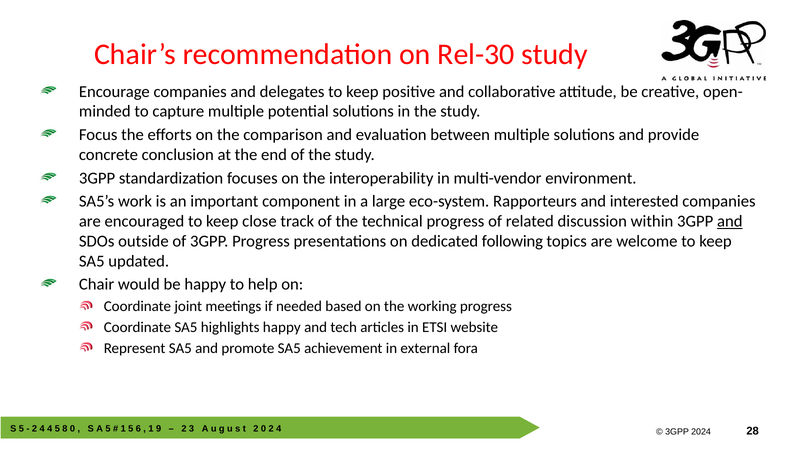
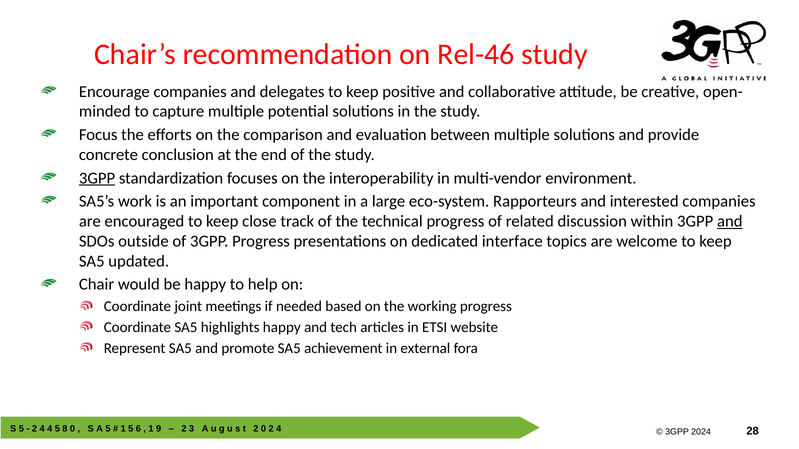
Rel-30: Rel-30 -> Rel-46 (476, 55)
3GPP underline: none -> present (97, 178)
following: following -> interface (512, 241)
